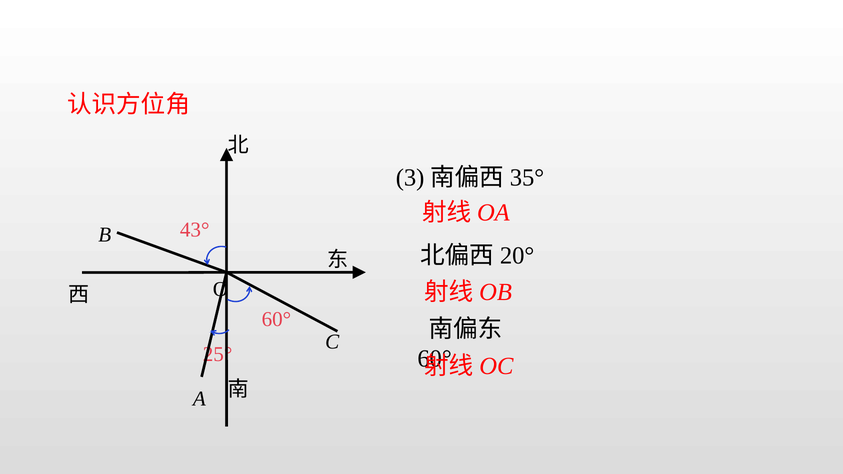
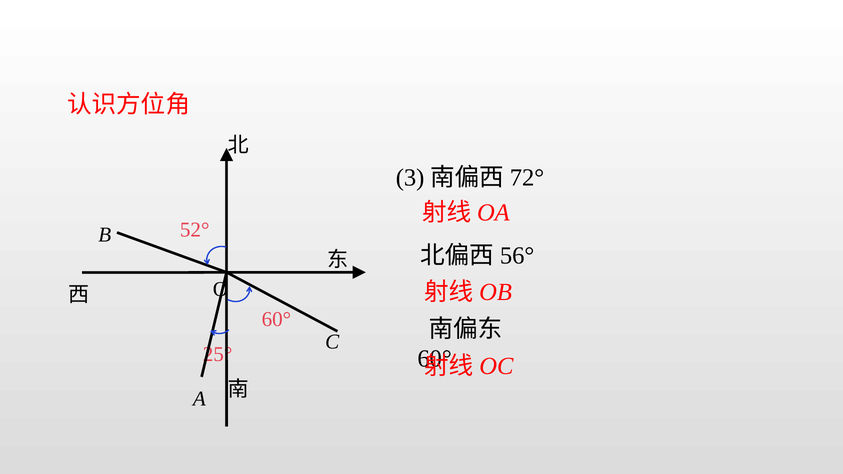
35°: 35° -> 72° (527, 178)
43°: 43° -> 52° (195, 230)
20°: 20° -> 56° (517, 256)
